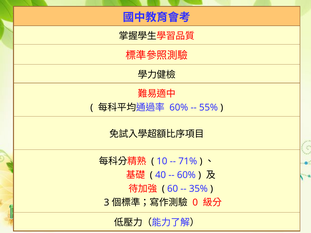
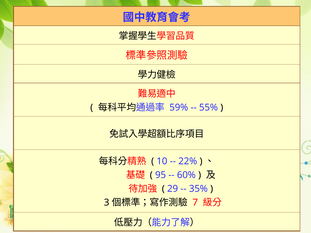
60%: 60% -> 59% (179, 108)
71%: 71% -> 22% (188, 161)
40: 40 -> 95 (161, 175)
60: 60 -> 29 (173, 189)
0: 0 -> 7 (195, 203)
